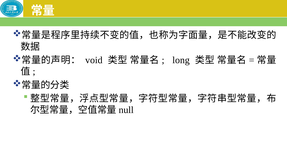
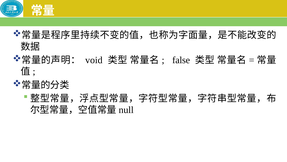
long: long -> false (181, 60)
